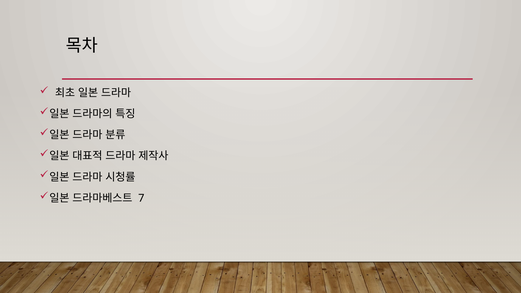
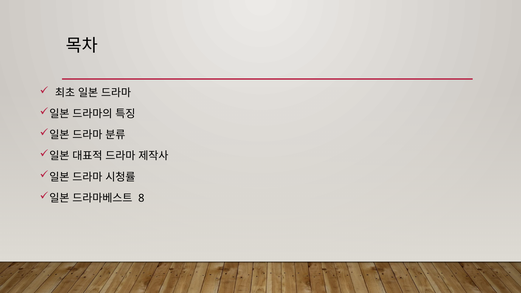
7: 7 -> 8 (141, 198)
